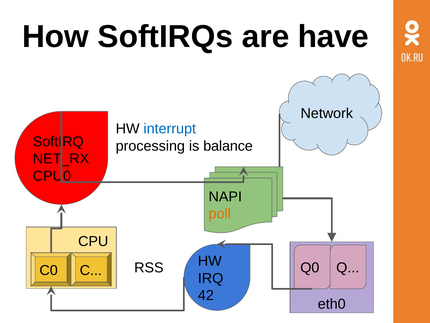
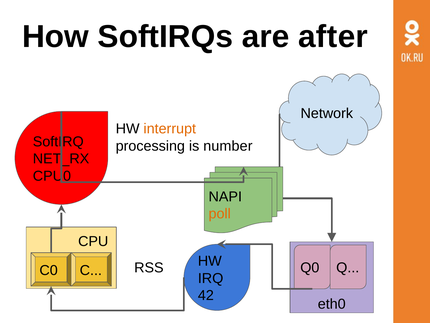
have: have -> after (333, 37)
interrupt colour: blue -> orange (170, 129)
balance: balance -> number (228, 146)
